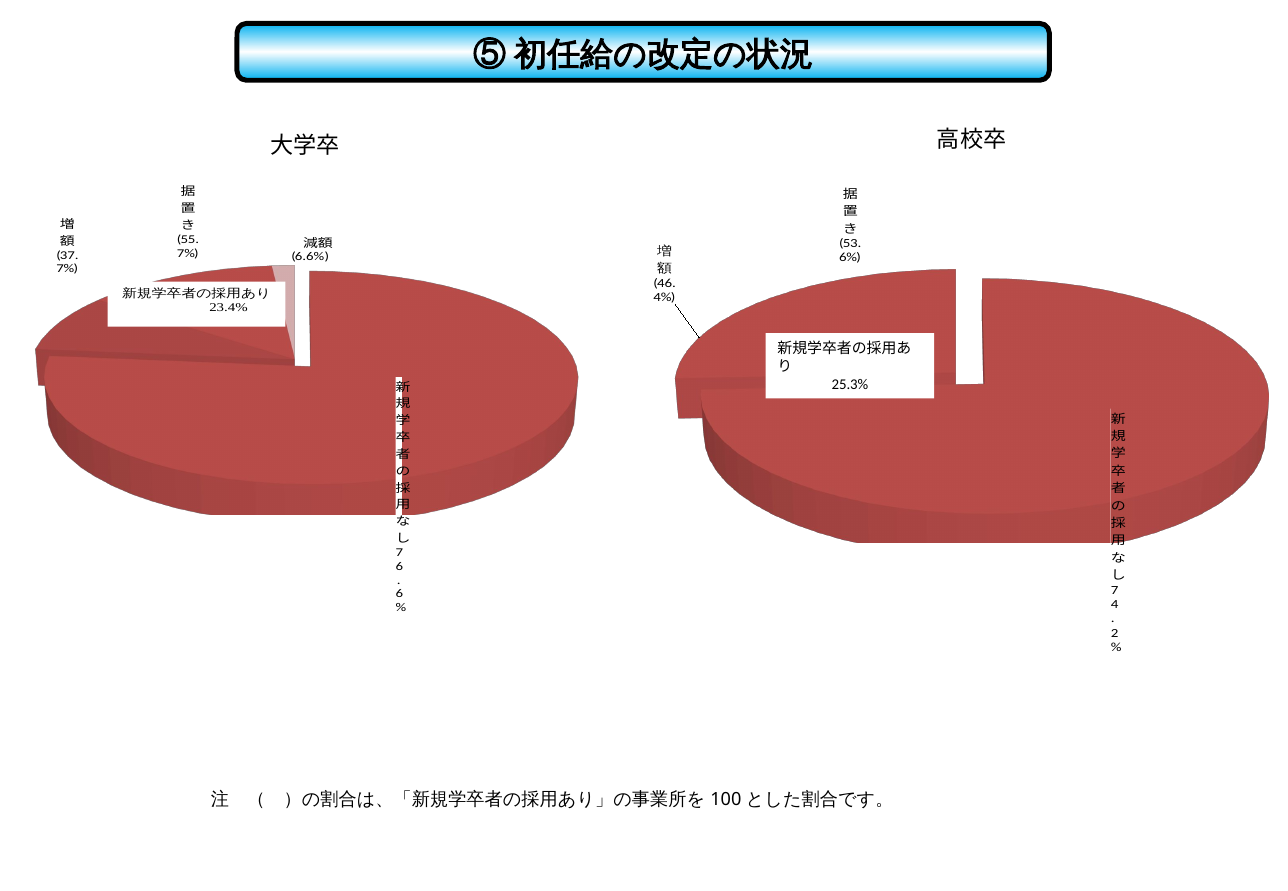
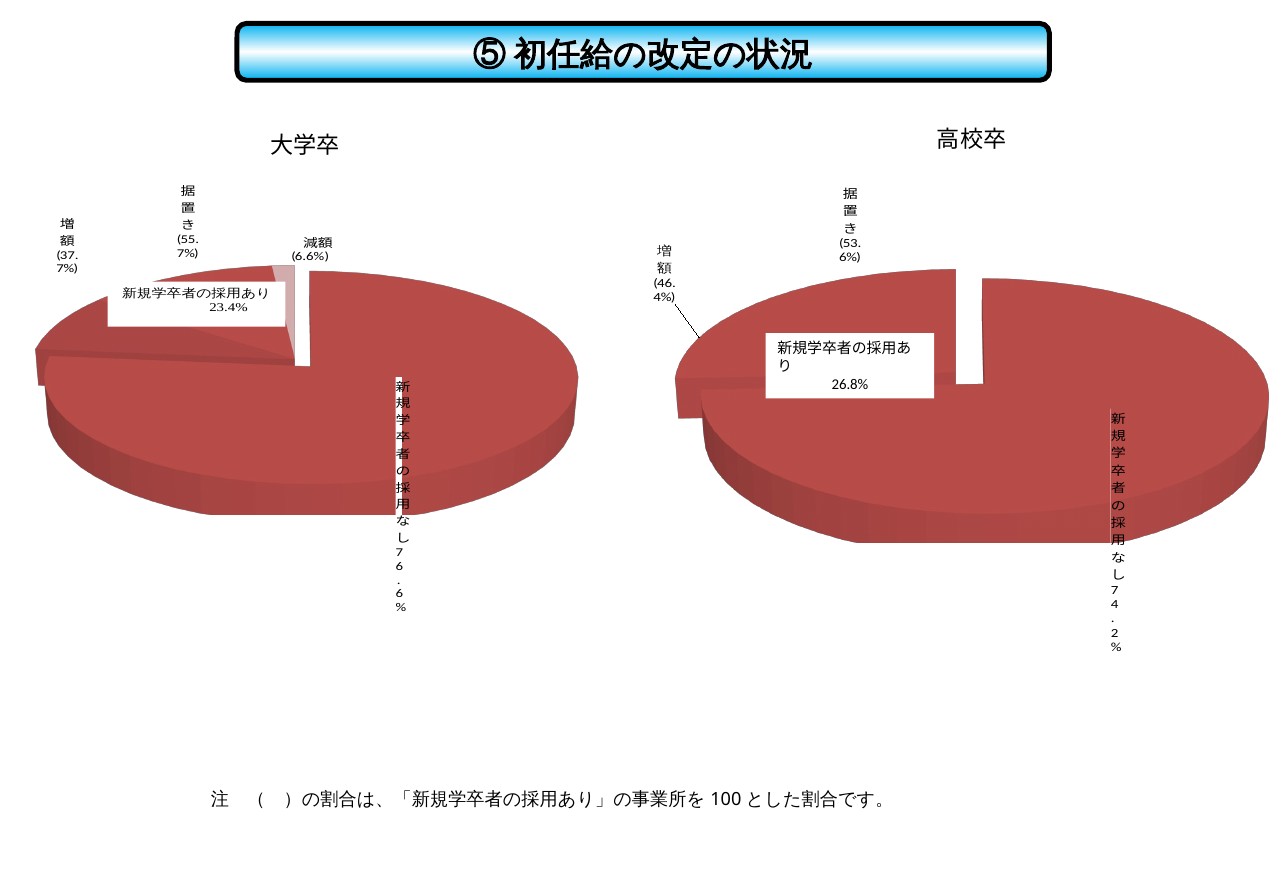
25.3%: 25.3% -> 26.8% (850, 385)
